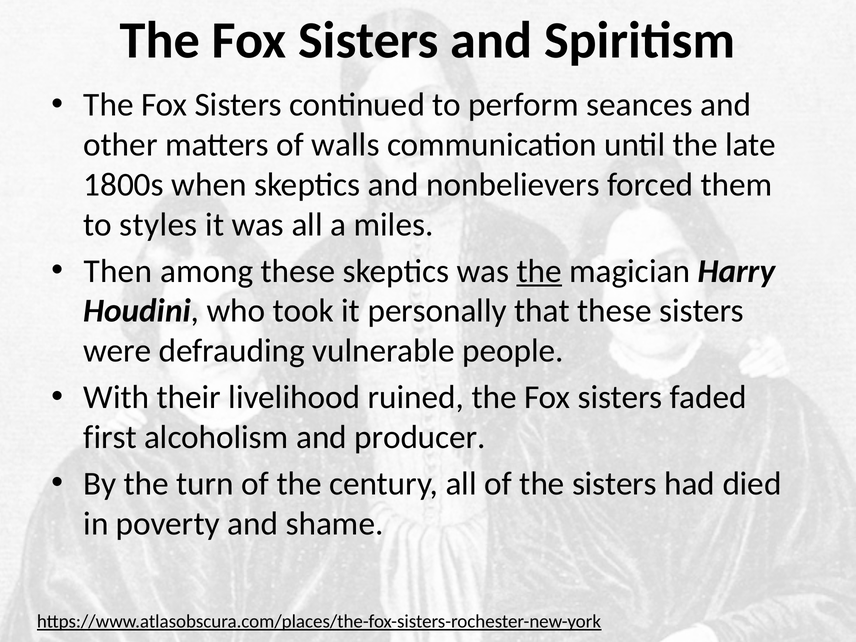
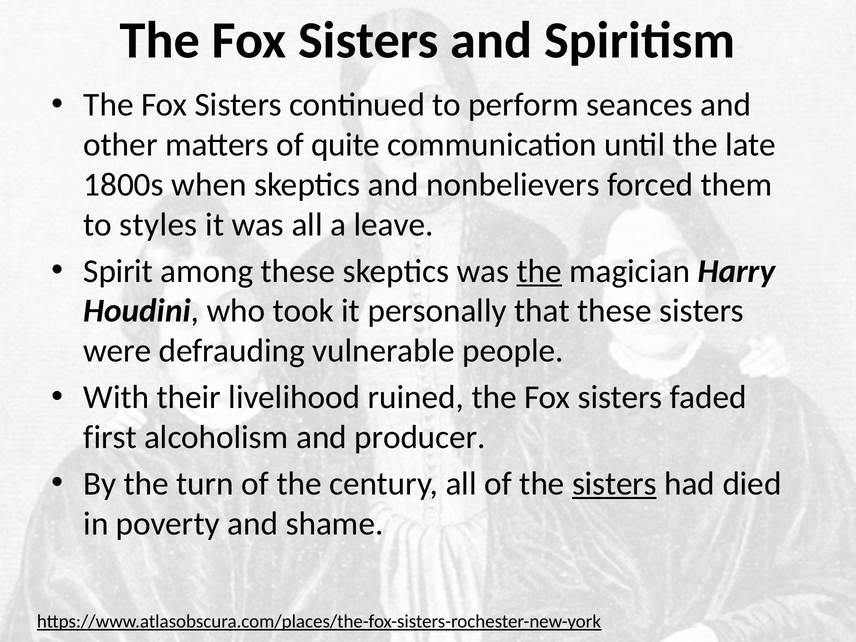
walls: walls -> quite (346, 145)
miles: miles -> leave (394, 225)
Then: Then -> Spirit (118, 271)
sisters underline: none -> present (614, 484)
